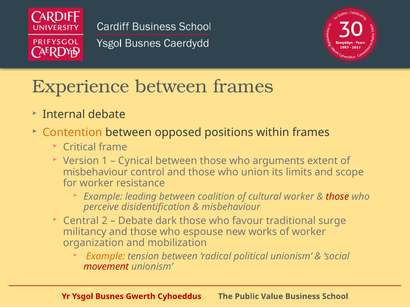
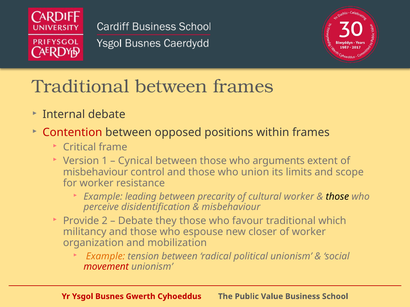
Experience: Experience -> Traditional (81, 87)
Contention colour: orange -> red (72, 133)
coalition: coalition -> precarity (216, 197)
those colour: red -> black (337, 197)
Central: Central -> Provide (81, 221)
dark: dark -> they (166, 221)
surge: surge -> which (332, 221)
works: works -> closer (263, 232)
